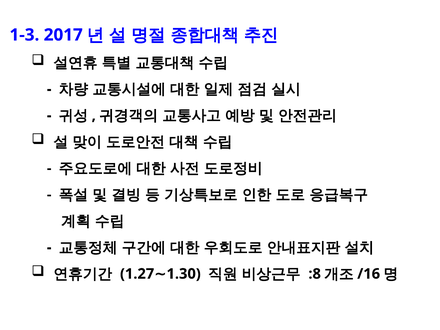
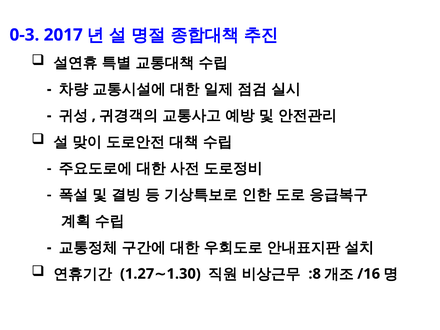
1-3: 1-3 -> 0-3 (24, 35)
